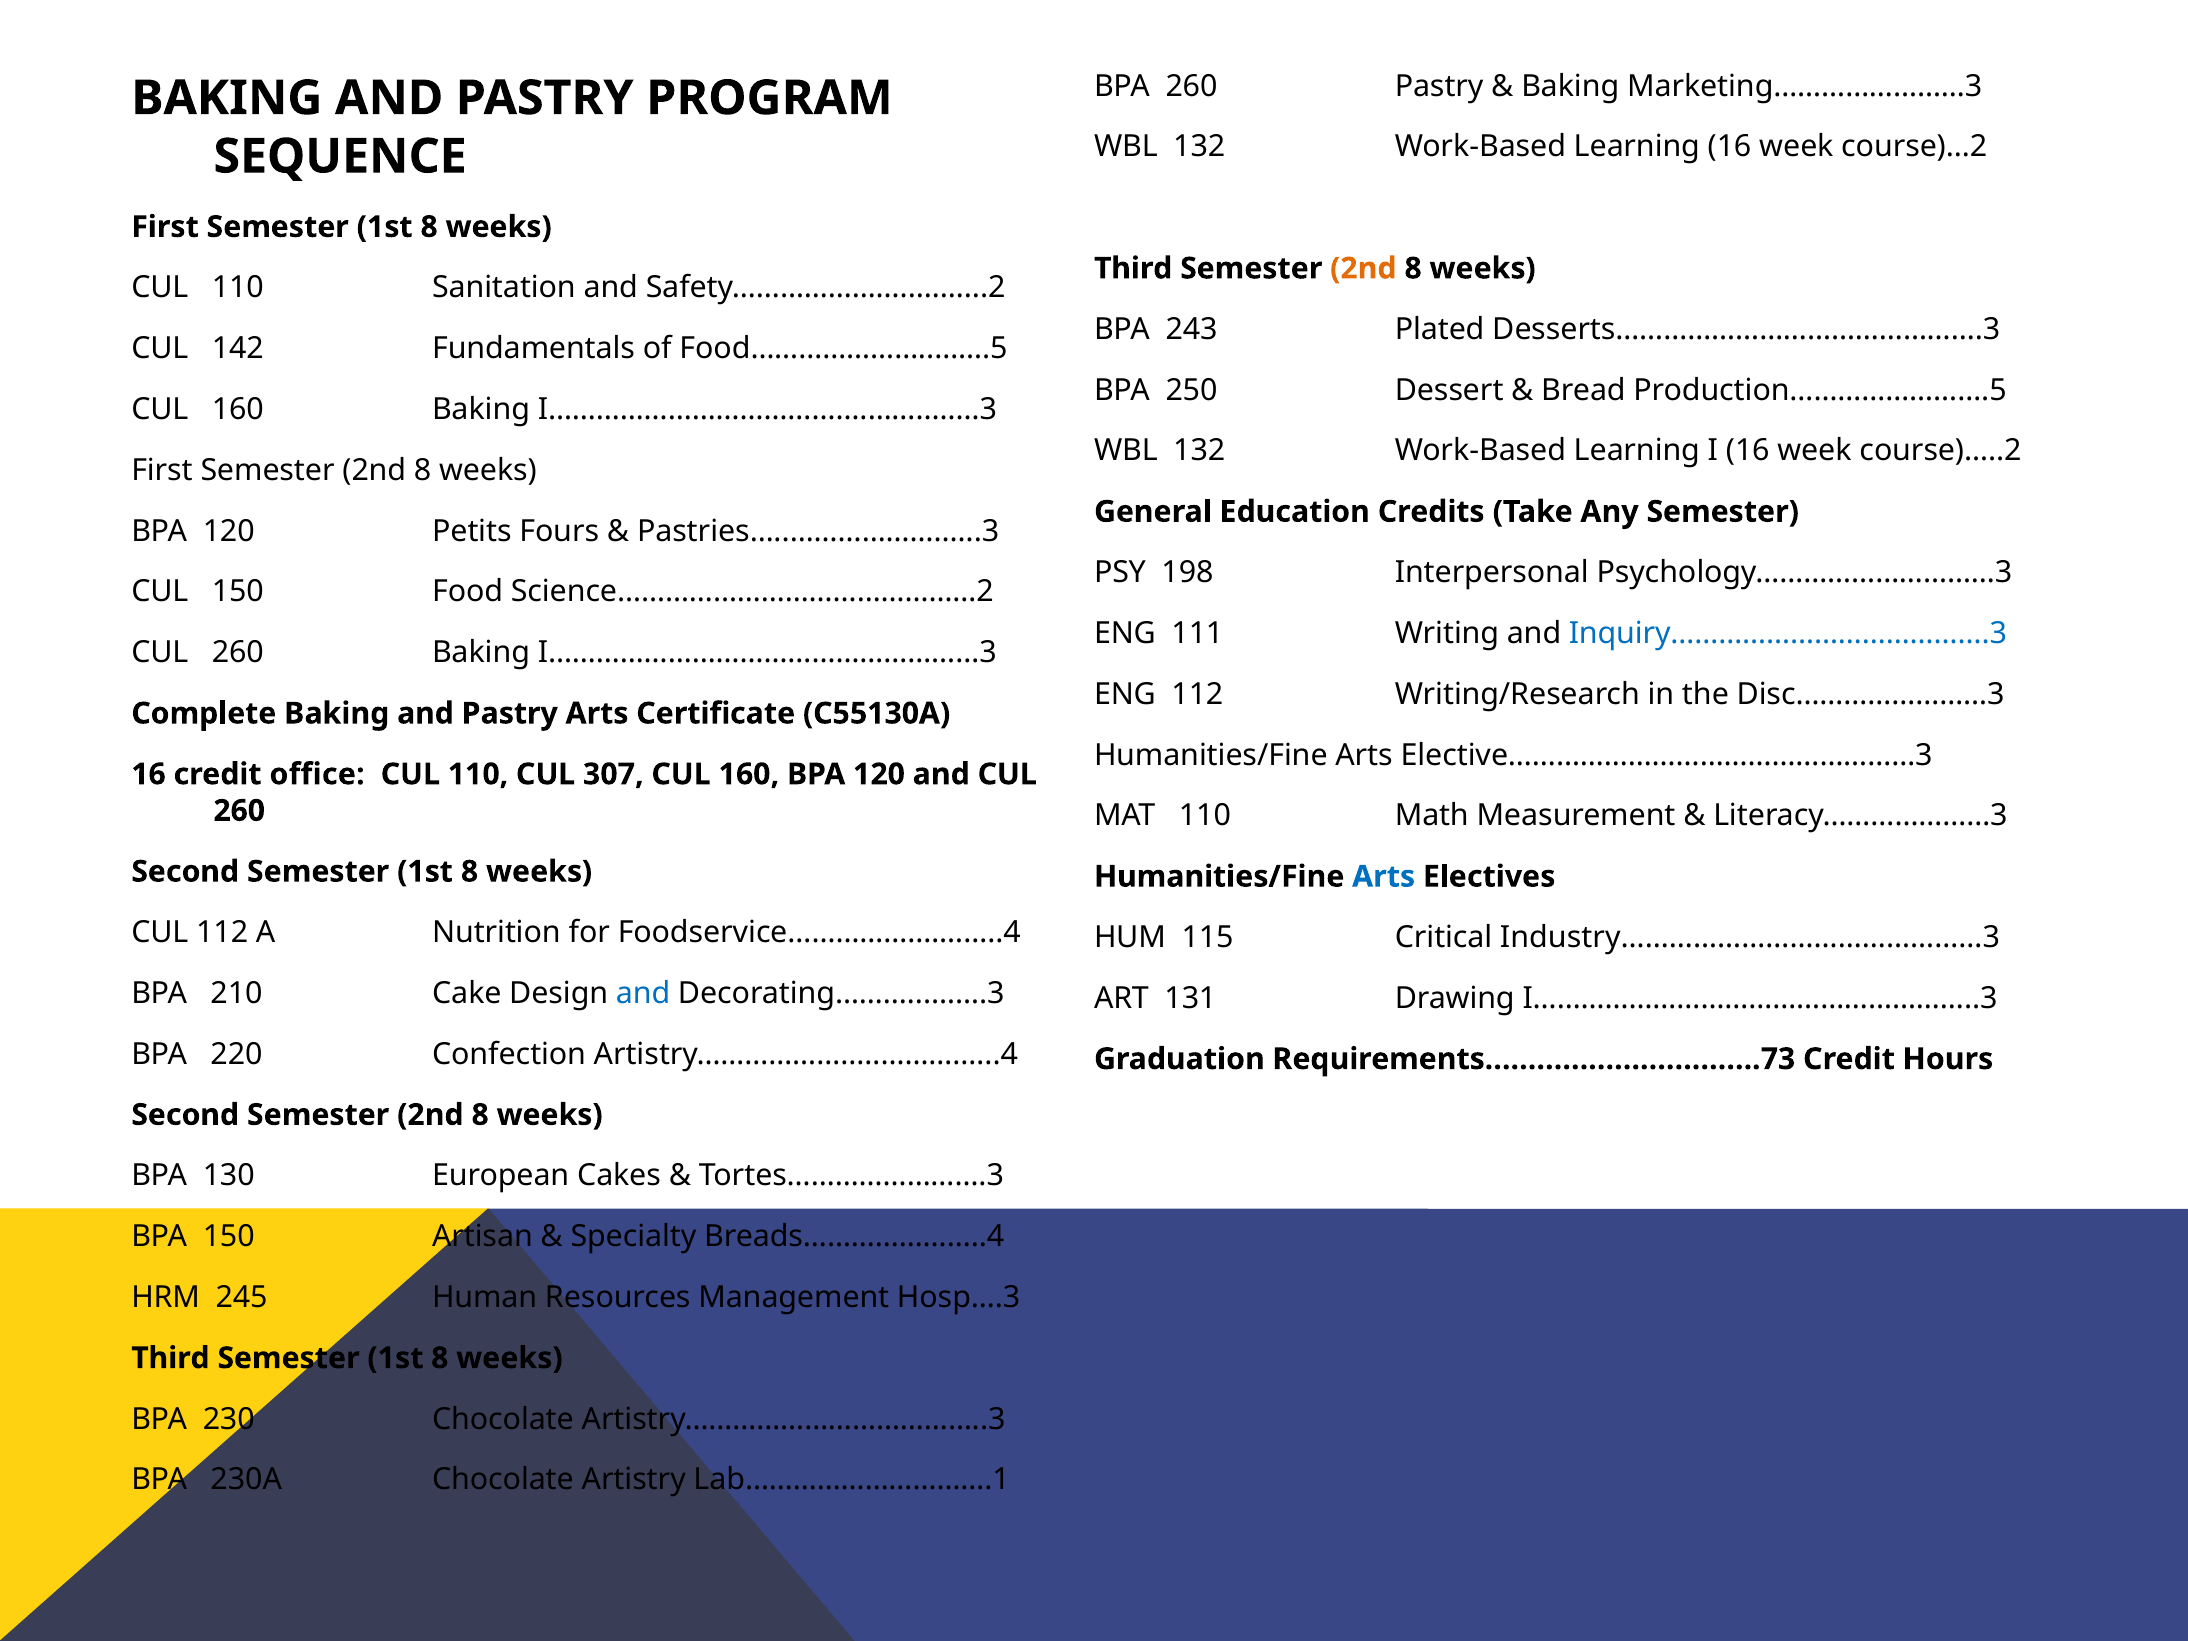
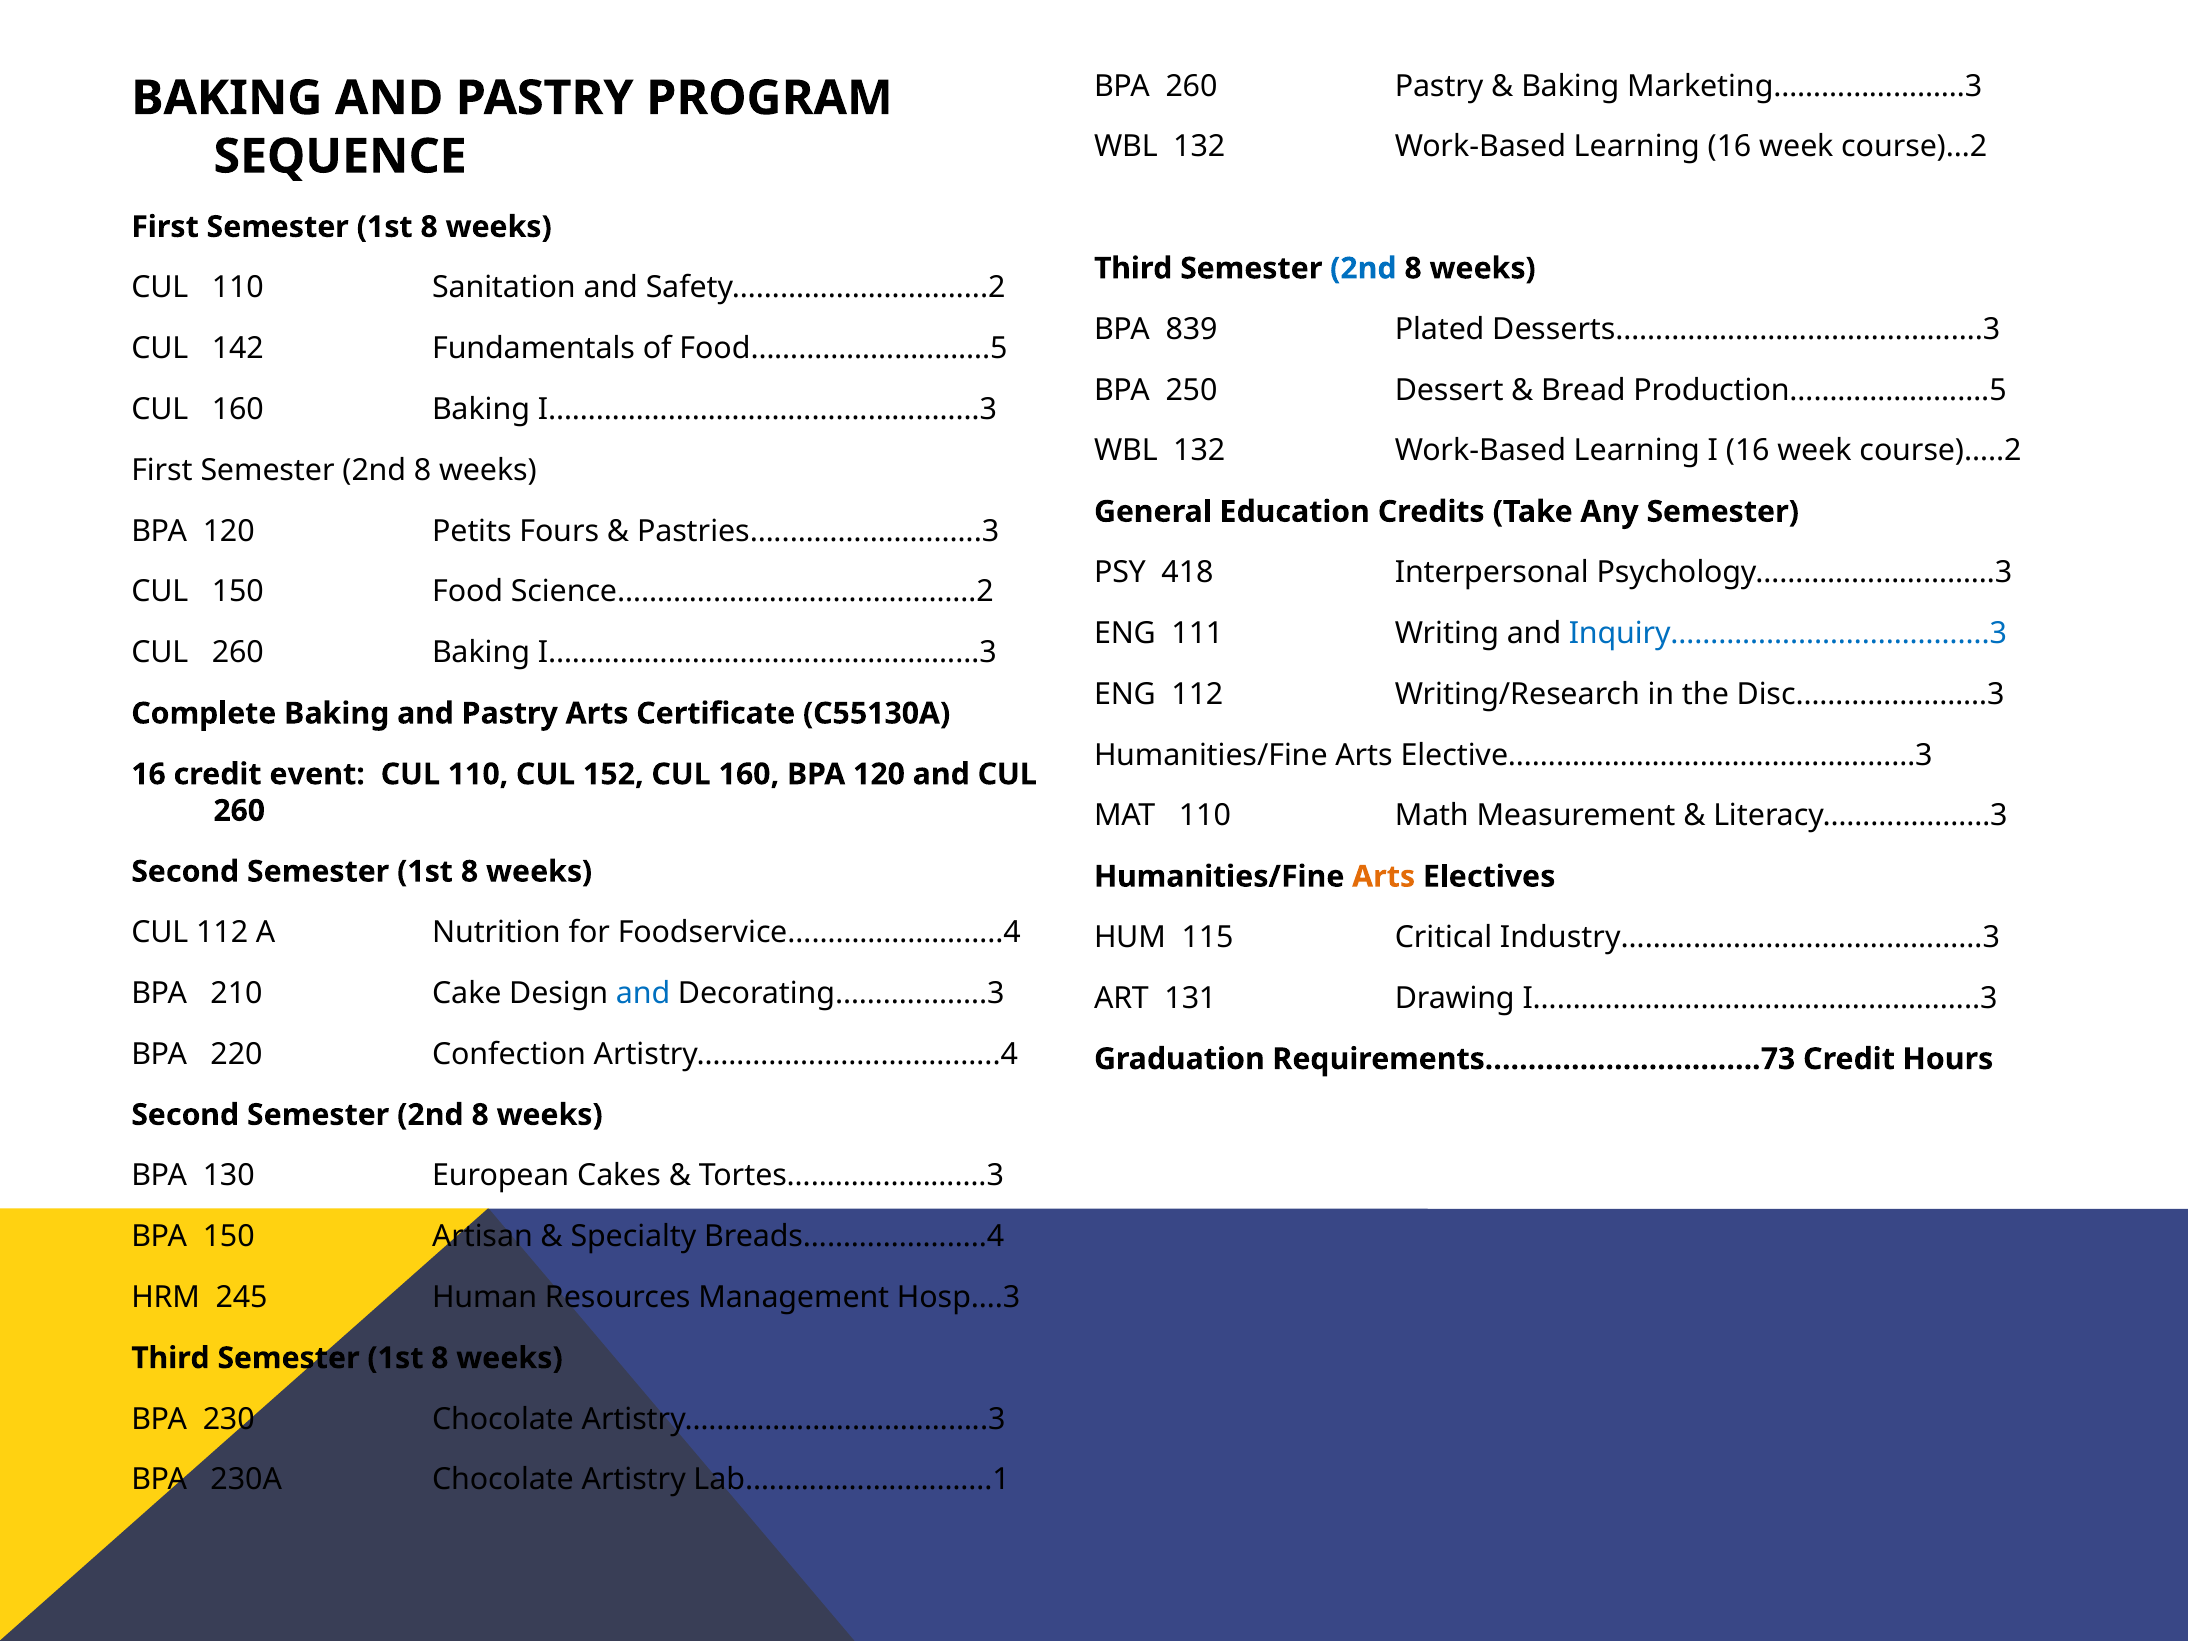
2nd colour: orange -> blue (1363, 268)
243: 243 -> 839 (1192, 329)
198: 198 -> 418 (1188, 573)
office: office -> event (317, 774)
307: 307 -> 152 (613, 774)
Arts colour: blue -> orange (1384, 877)
